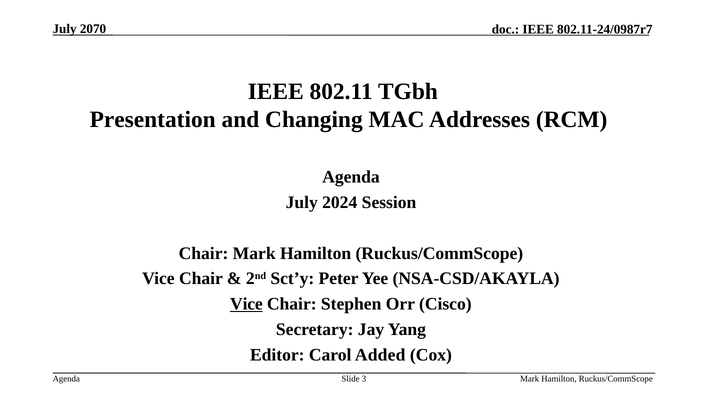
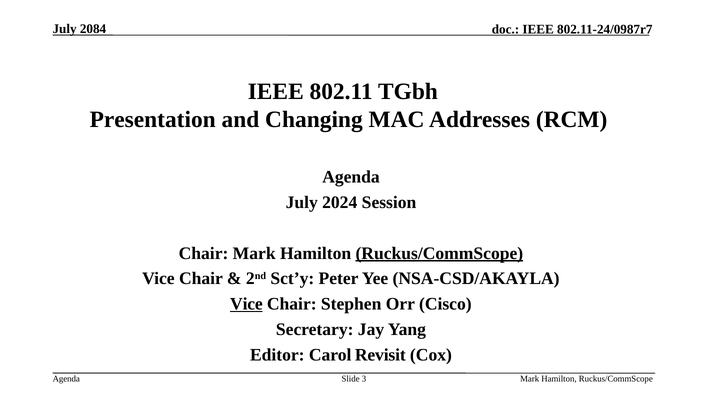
2070: 2070 -> 2084 (93, 29)
Ruckus/CommScope underline: none -> present (439, 253)
Added: Added -> Revisit (380, 355)
